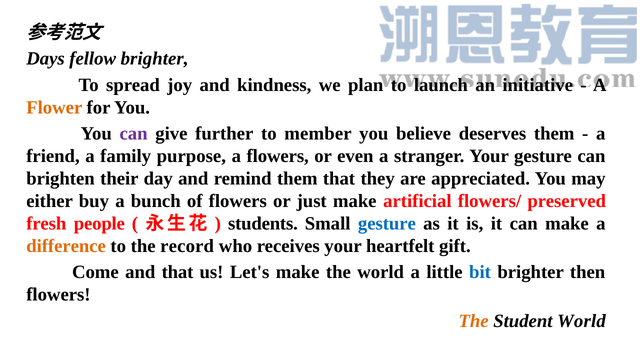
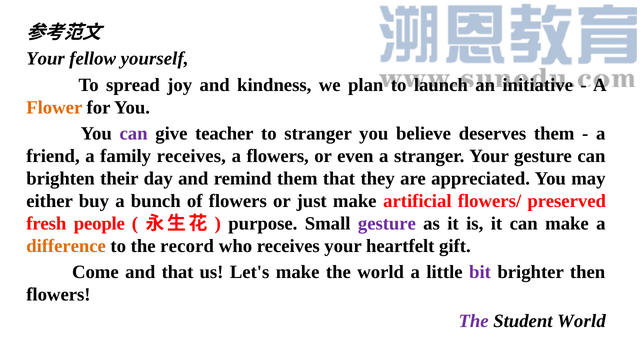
Days: Days -> Your (46, 59)
fellow brighter: brighter -> yourself (155, 59)
further: further -> teacher (224, 134)
to member: member -> stranger (318, 134)
family purpose: purpose -> receives (191, 156)
students: students -> purpose (263, 224)
gesture colour: blue -> purple (387, 224)
bit colour: blue -> purple (480, 272)
The colour: orange -> purple (474, 321)
